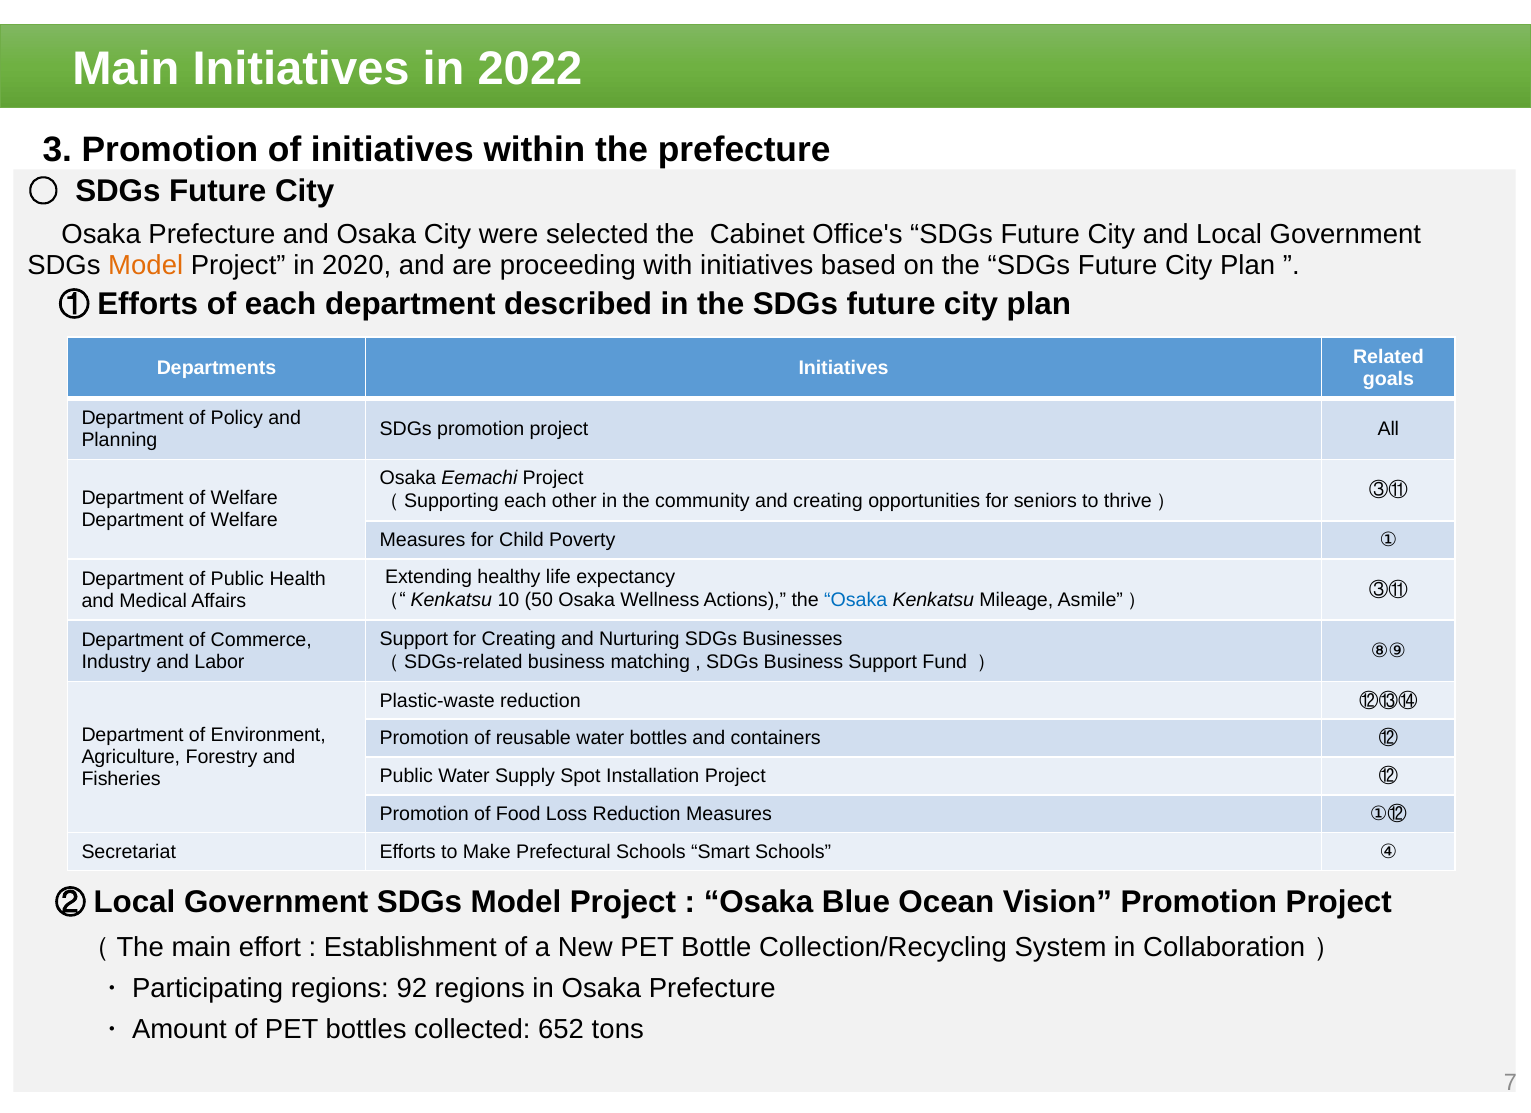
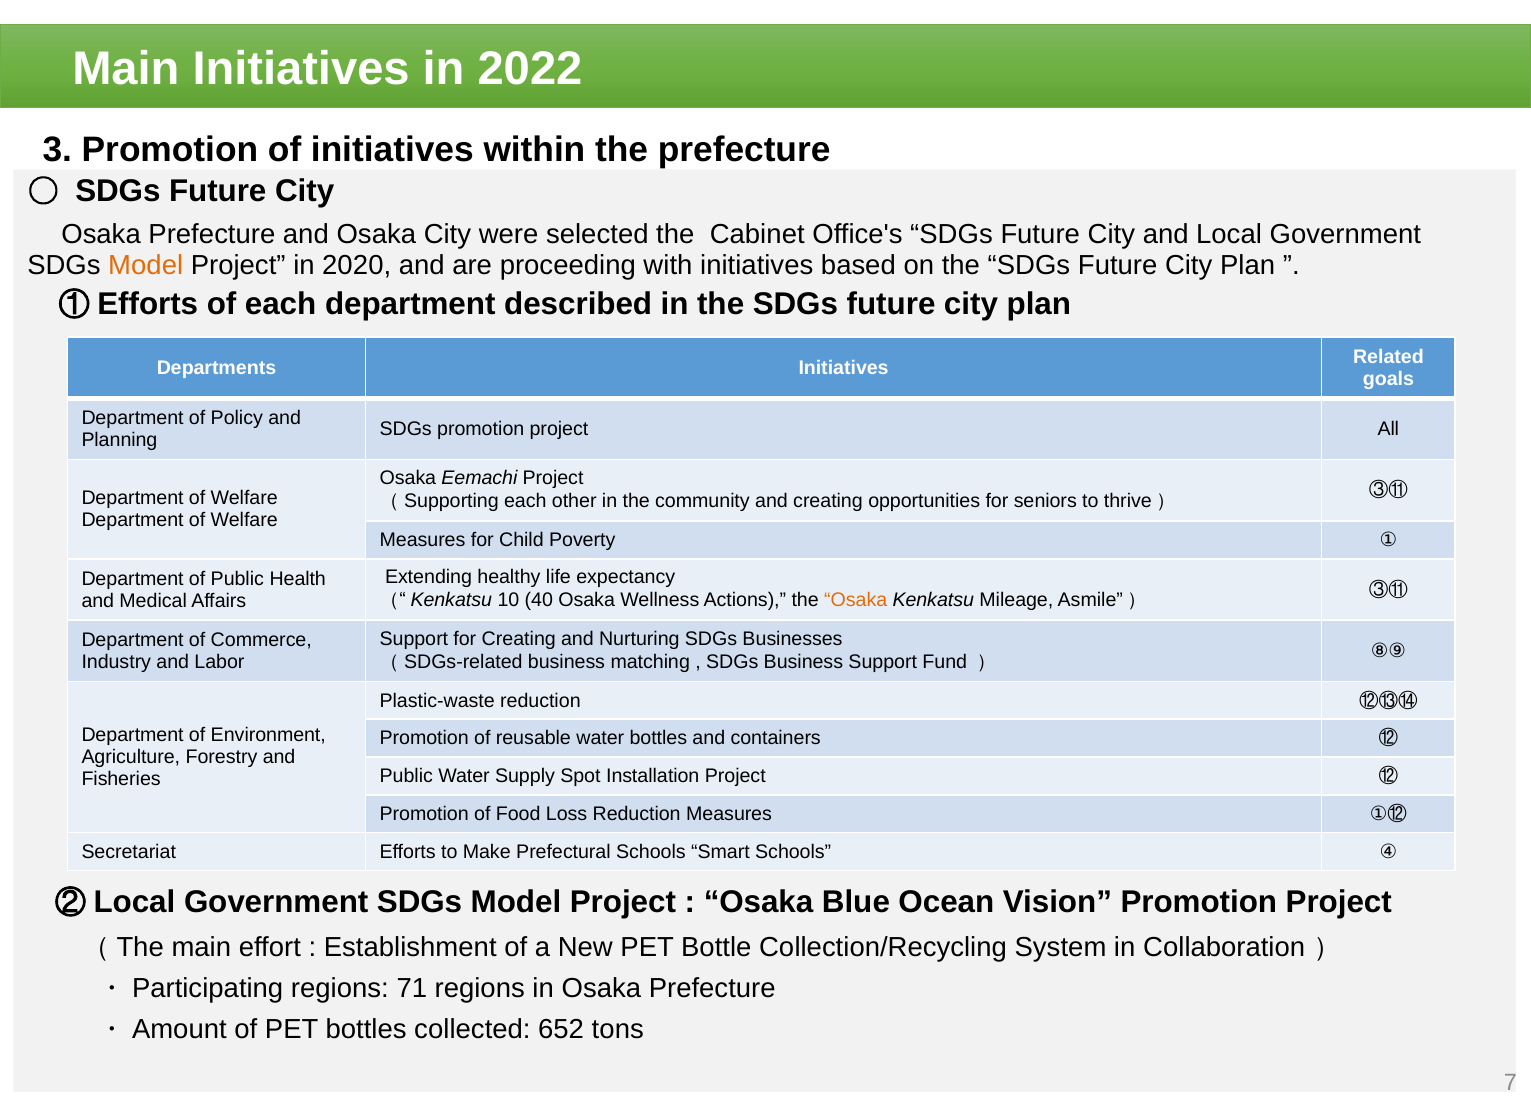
50: 50 -> 40 (539, 600)
Osaka colour: blue -> orange (856, 600)
92: 92 -> 71 (412, 988)
